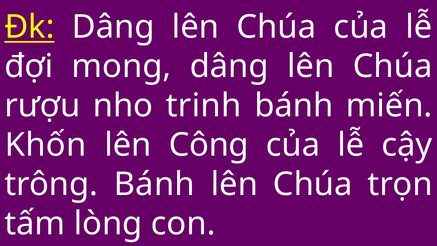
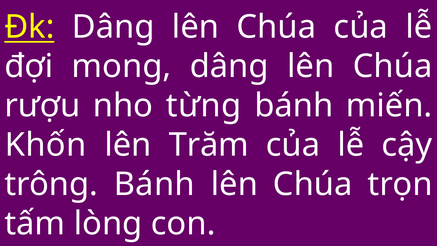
trinh: trinh -> từng (204, 106)
Công: Công -> Trăm (209, 145)
